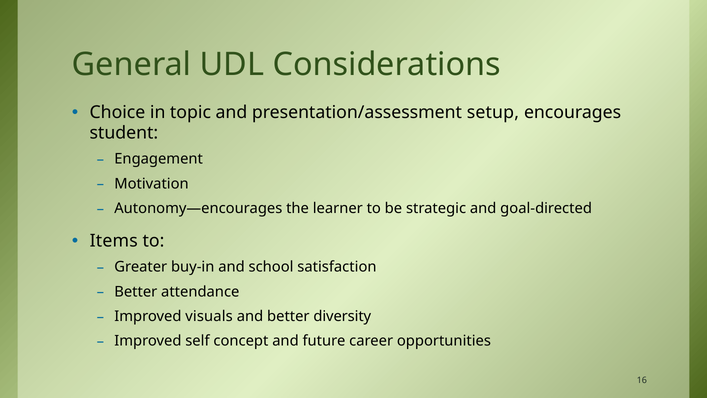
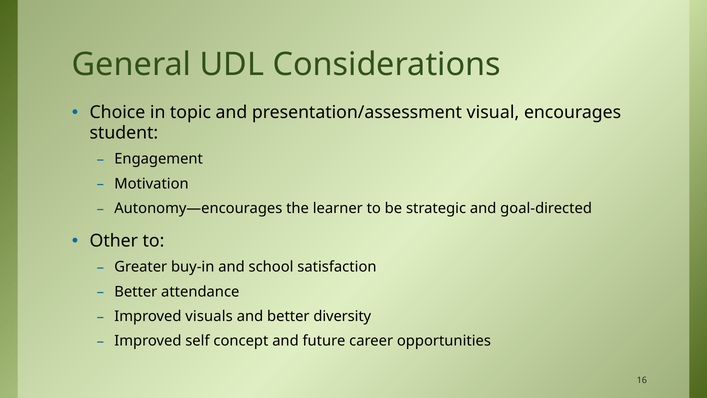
setup: setup -> visual (493, 113)
Items: Items -> Other (114, 241)
